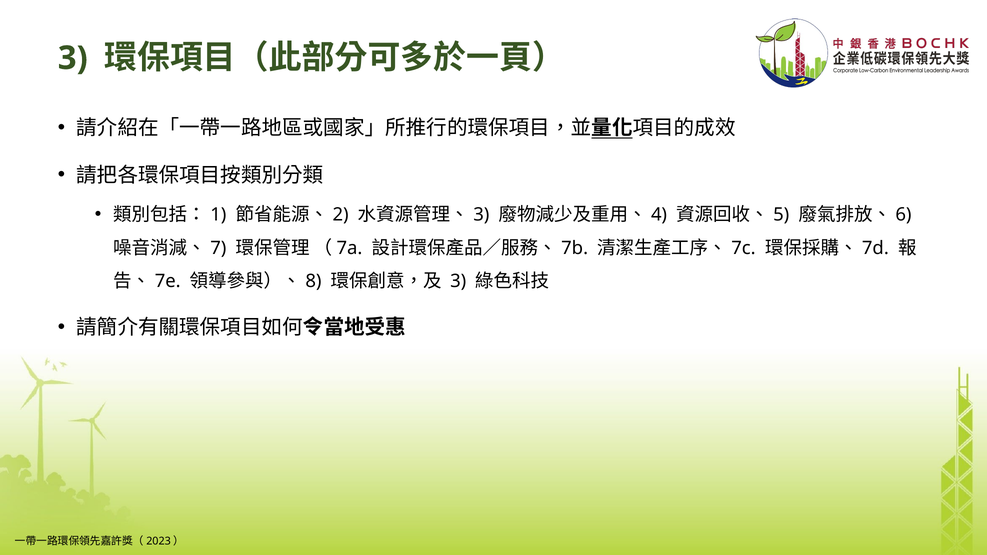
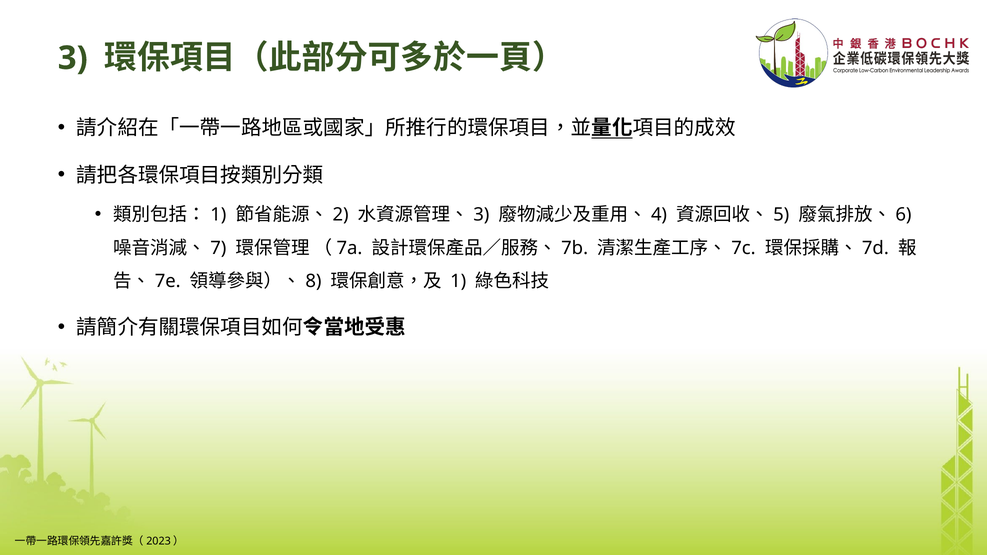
3: 3 -> 1 (458, 281)
